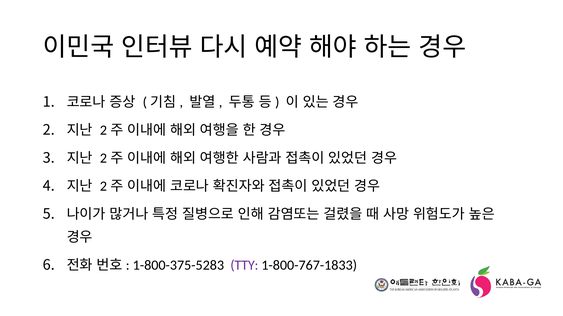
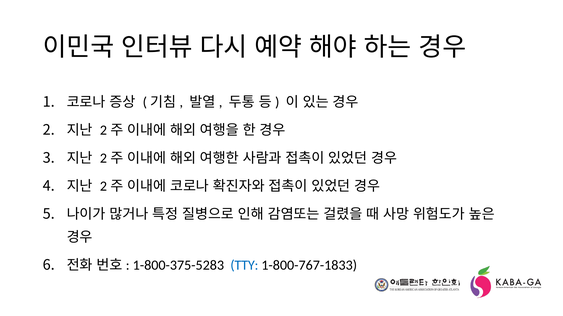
TTY colour: purple -> blue (244, 266)
